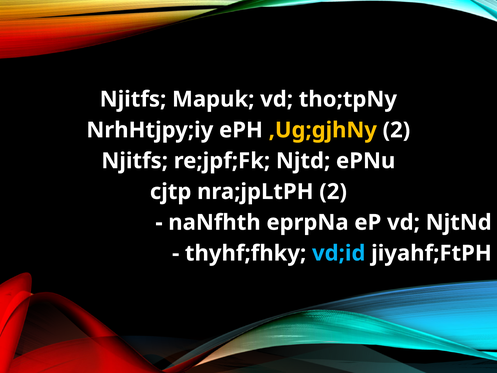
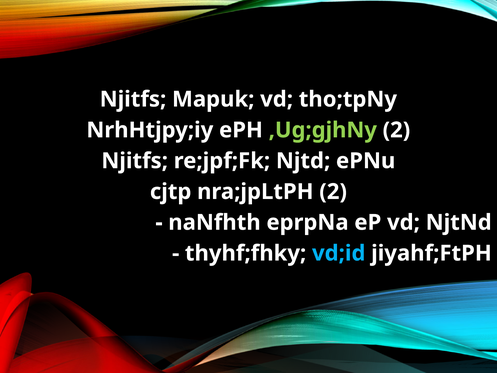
,Ug;gjhNy colour: yellow -> light green (323, 130)
